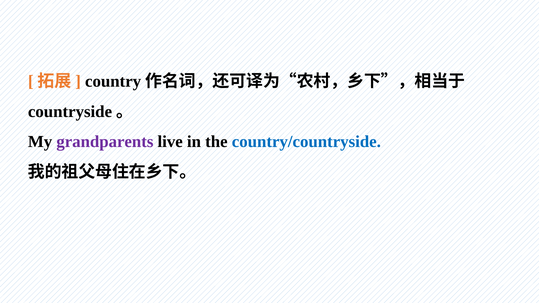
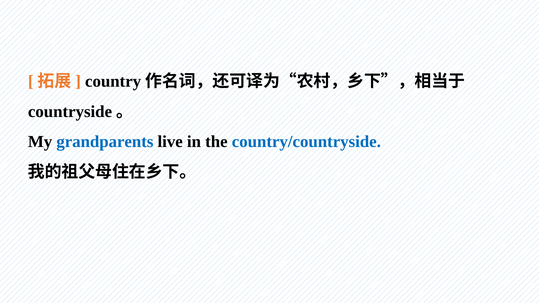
grandparents colour: purple -> blue (105, 142)
